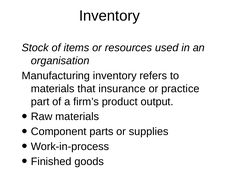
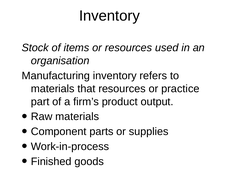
that insurance: insurance -> resources (122, 88)
